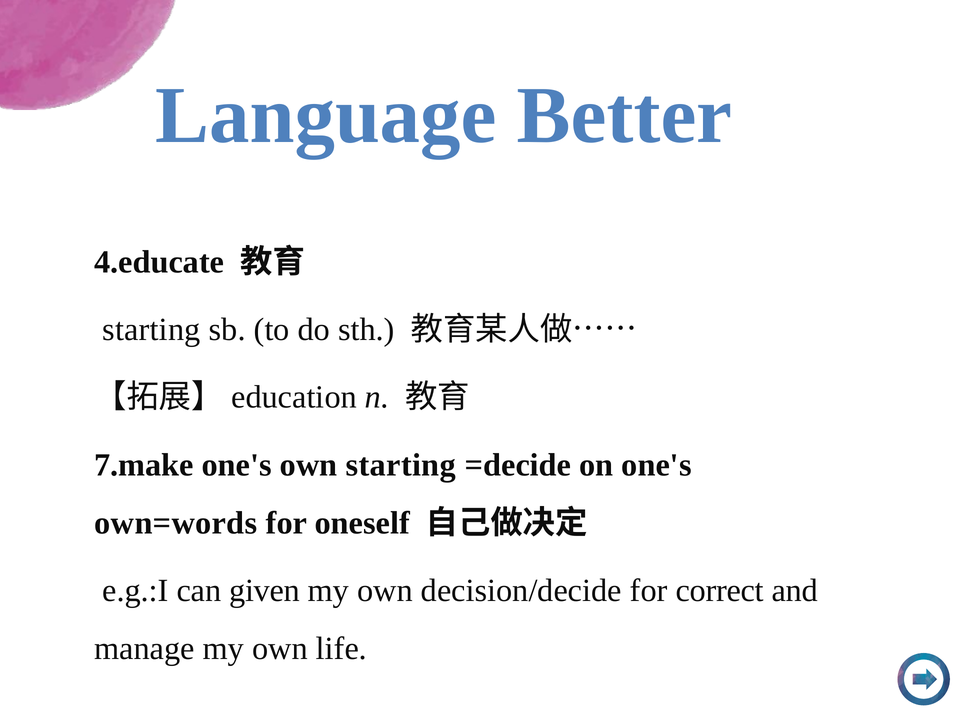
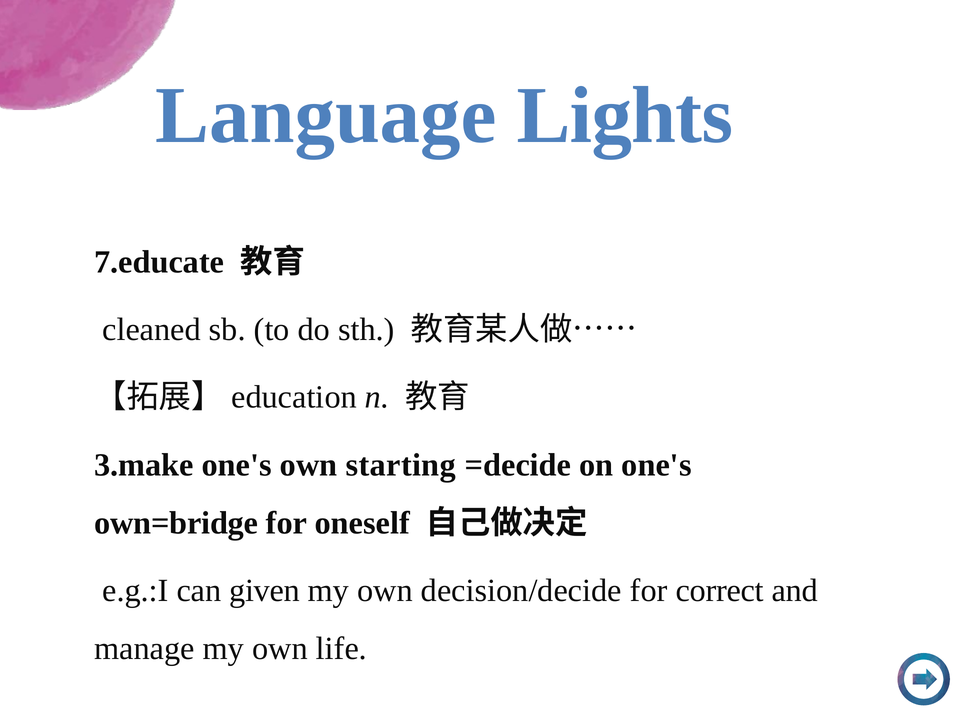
Better: Better -> Lights (625, 116)
4.educate: 4.educate -> 7.educate (159, 262)
starting: starting -> cleaned (152, 330)
7.make: 7.make -> 3.make (144, 465)
own=words: own=words -> own=bridge (176, 523)
